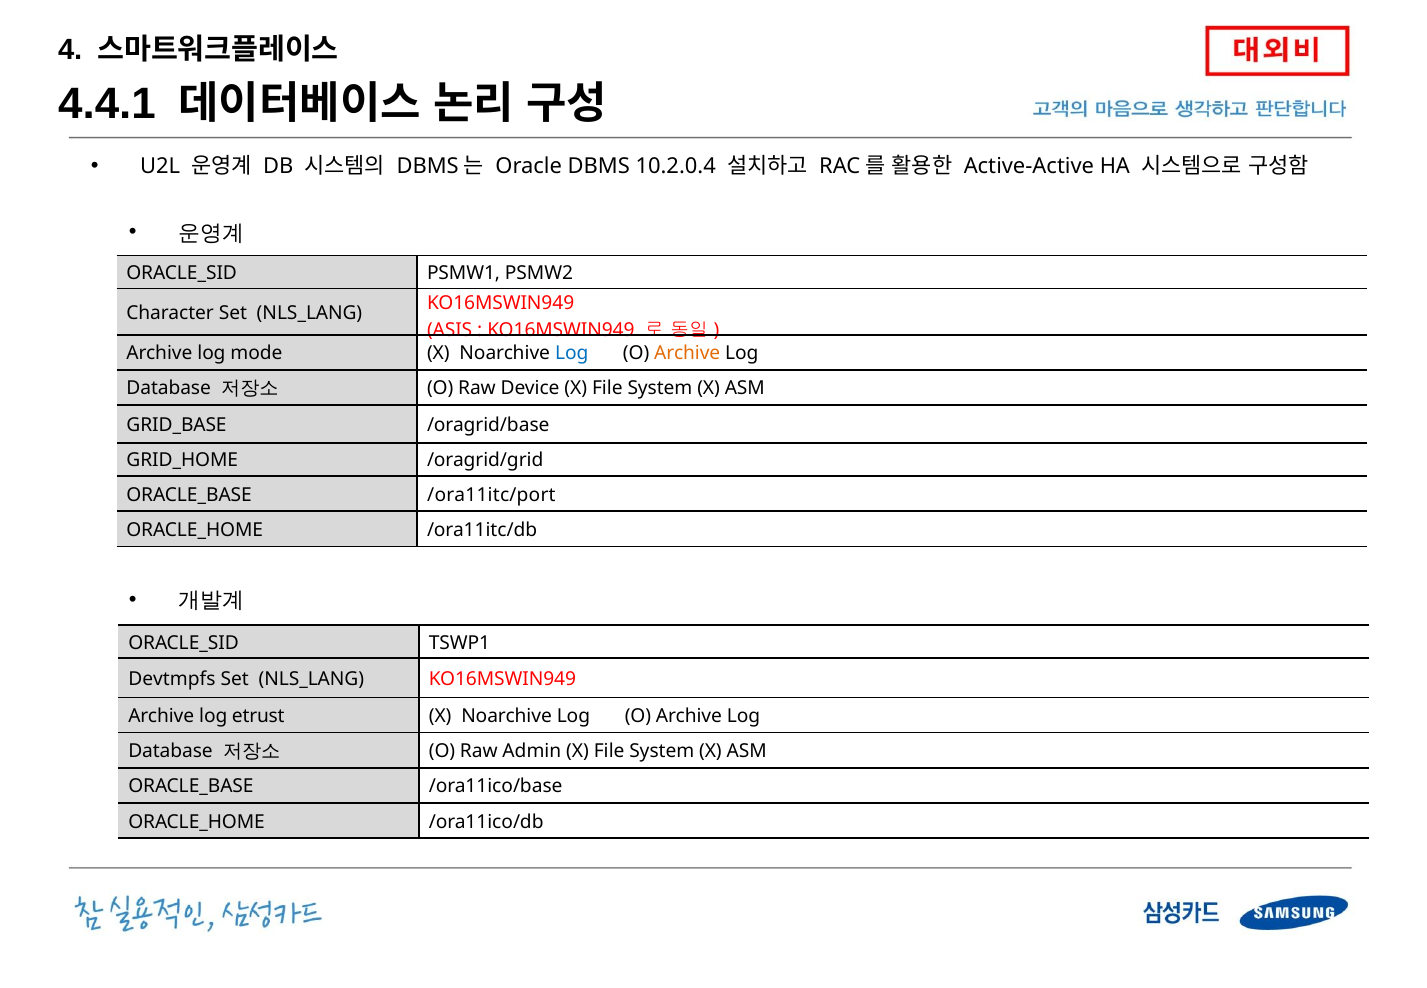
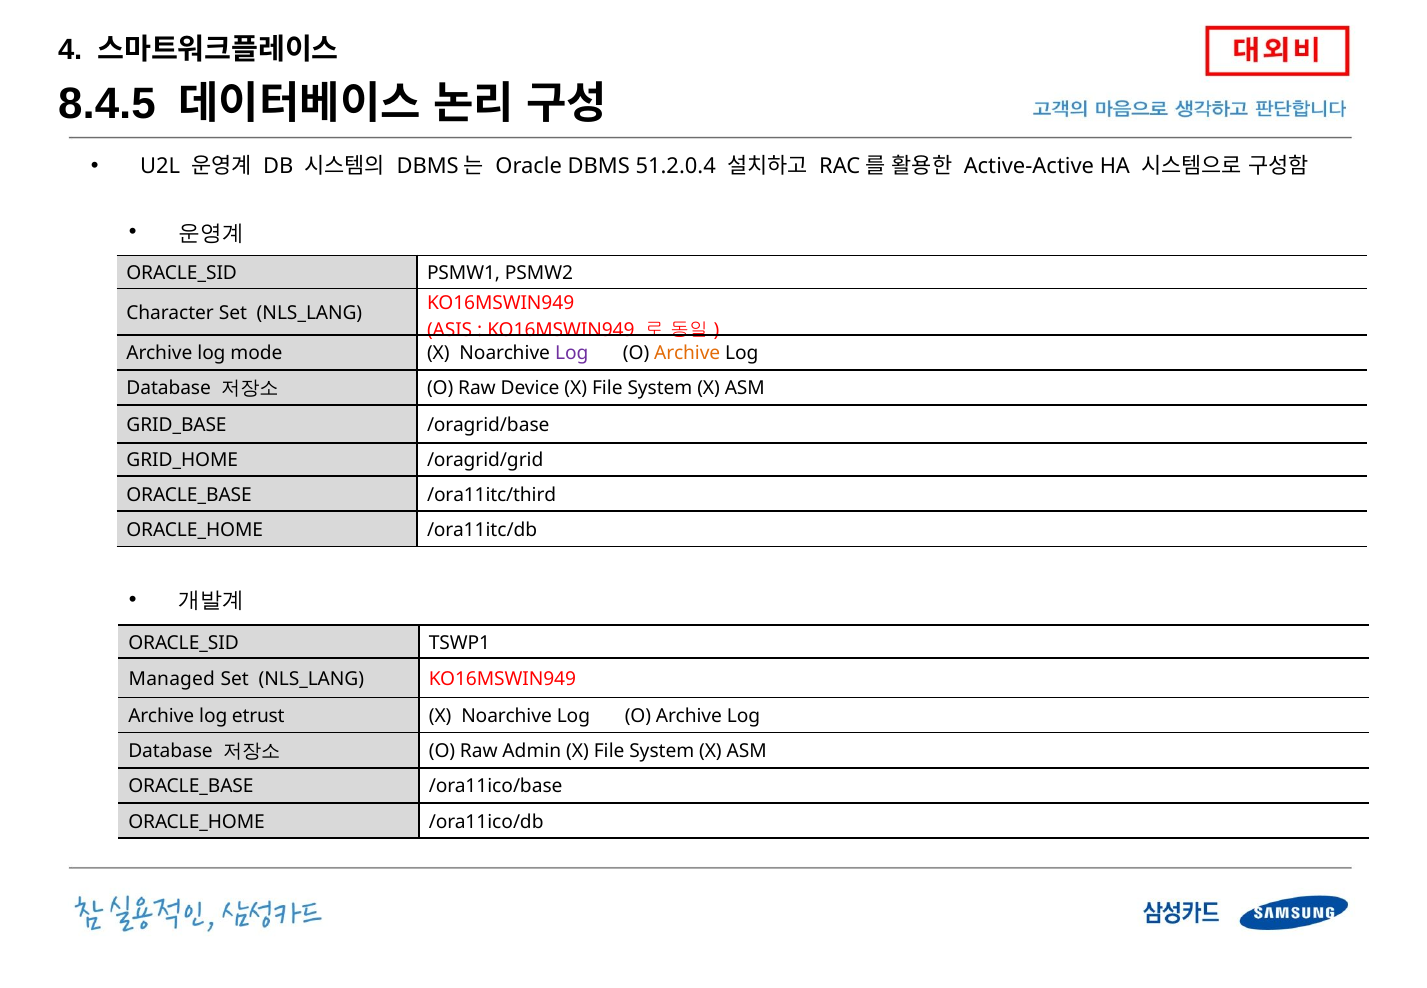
4.4.1: 4.4.1 -> 8.4.5 (107, 104)
10.2.0.4: 10.2.0.4 -> 51.2.0.4 (676, 166)
Log colour: blue -> purple (572, 353)
/ora11itc/port: /ora11itc/port -> /ora11itc/third (492, 495)
Devtmpfs: Devtmpfs -> Managed (172, 679)
